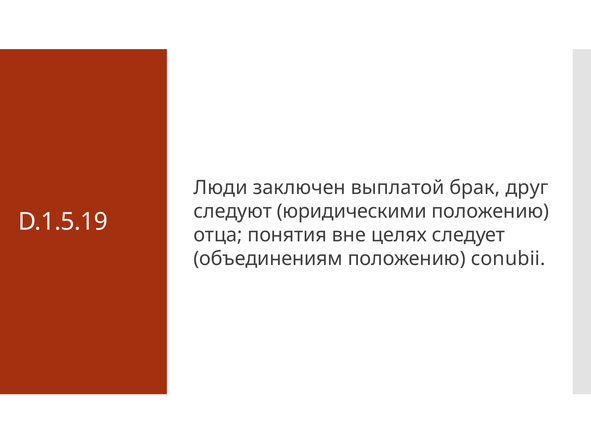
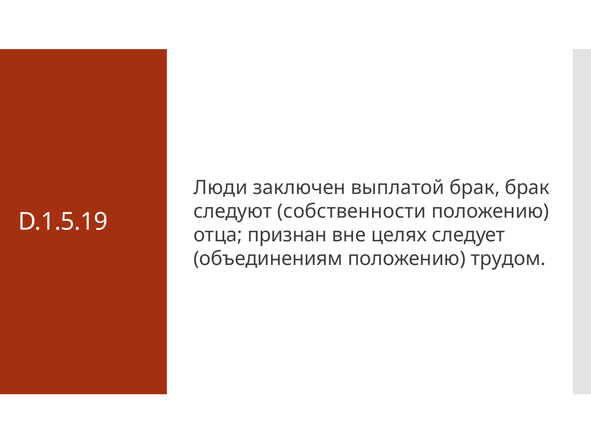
брак друг: друг -> брак (527, 187)
юридическими: юридическими -> собственности (352, 211)
понятия: понятия -> признан (287, 235)
conubii: conubii -> трудом (508, 258)
